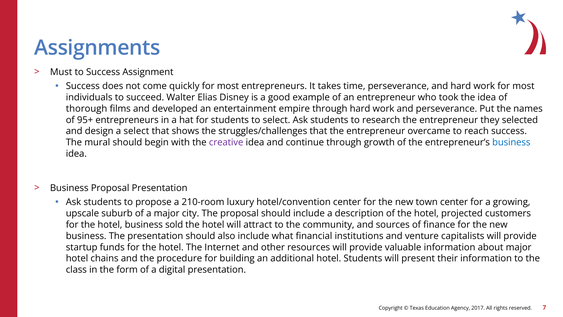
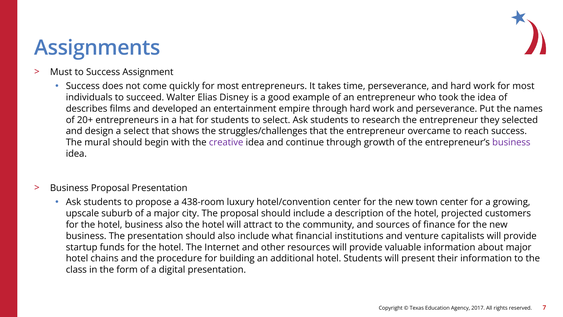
thorough: thorough -> describes (87, 109)
95+: 95+ -> 20+ (85, 120)
business colour: blue -> purple (511, 142)
210-room: 210-room -> 438-room (203, 202)
business sold: sold -> also (174, 225)
